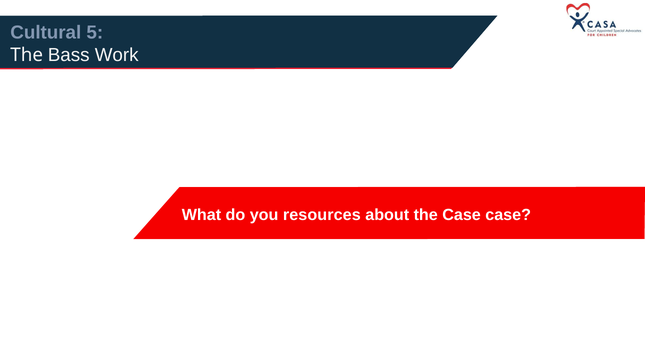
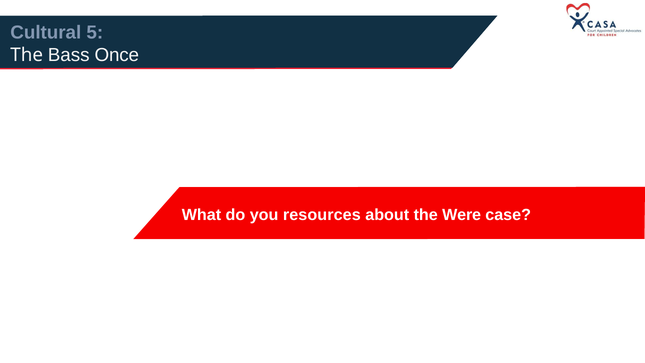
Work: Work -> Once (117, 55)
the Case: Case -> Were (462, 215)
